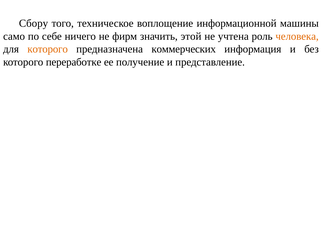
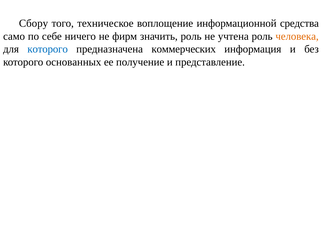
машины: машины -> средства (299, 23)
значить этой: этой -> роль (191, 36)
которого colour: orange -> blue (48, 49)
переработке: переработке -> основанных (74, 62)
